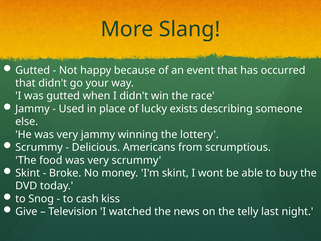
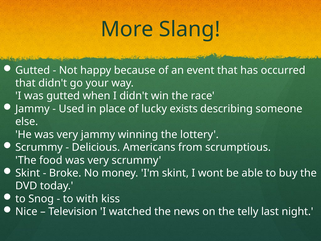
cash: cash -> with (87, 199)
Give: Give -> Nice (26, 211)
